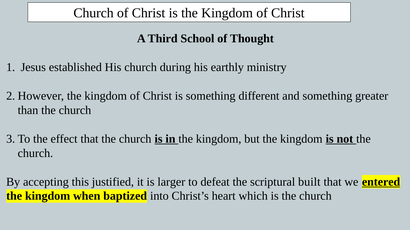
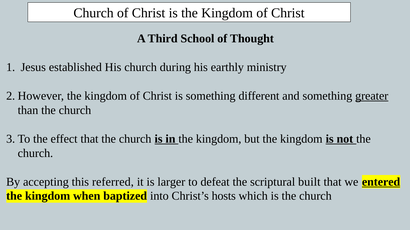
greater underline: none -> present (372, 96)
justified: justified -> referred (113, 182)
heart: heart -> hosts (224, 197)
